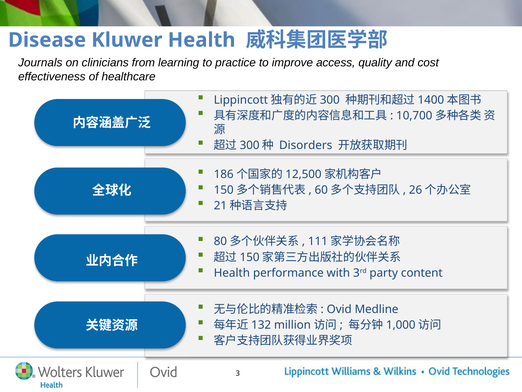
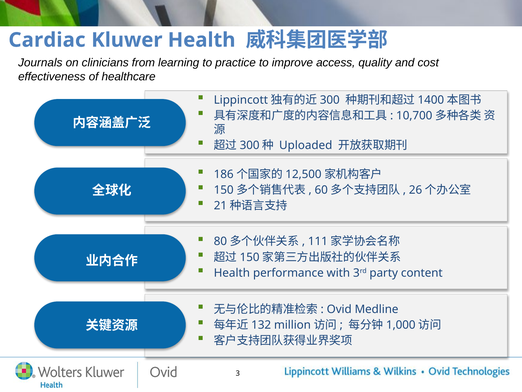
Disease: Disease -> Cardiac (47, 40)
Disorders: Disorders -> Uploaded (306, 145)
